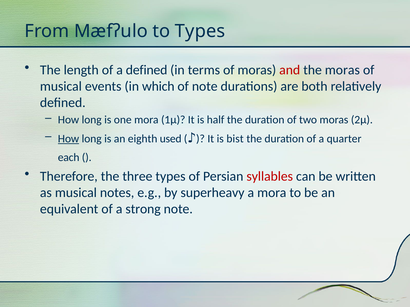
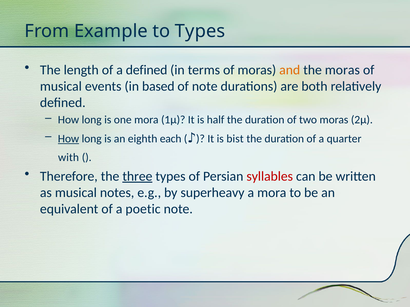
Mæfʔulo: Mæfʔulo -> Example (111, 31)
and colour: red -> orange (290, 70)
which: which -> based (158, 86)
used: used -> each (171, 139)
each: each -> with (69, 158)
three underline: none -> present (137, 177)
strong: strong -> poetic (143, 209)
